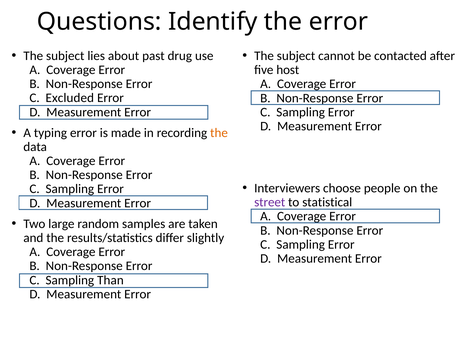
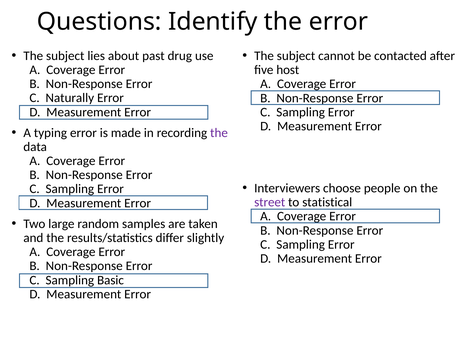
Excluded: Excluded -> Naturally (70, 98)
the colour: orange -> purple (219, 133)
Than: Than -> Basic (110, 280)
